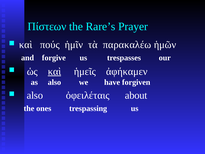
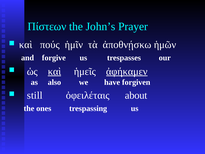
Rare’s: Rare’s -> John’s (101, 26)
παρακαλέω: παρακαλέω -> ἀποθνῄσκω (127, 45)
ἀφήκαμεν underline: none -> present (127, 71)
also: also -> still (35, 95)
